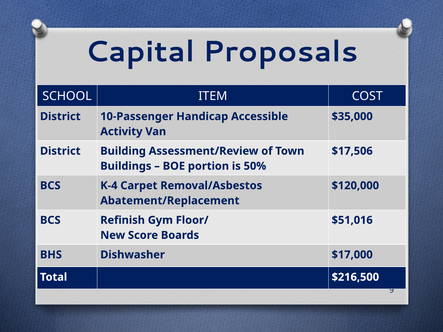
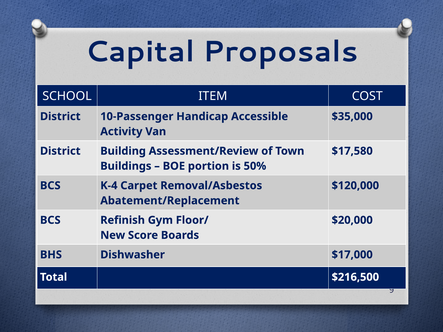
$17,506: $17,506 -> $17,580 (352, 151)
$51,016: $51,016 -> $20,000 (352, 220)
